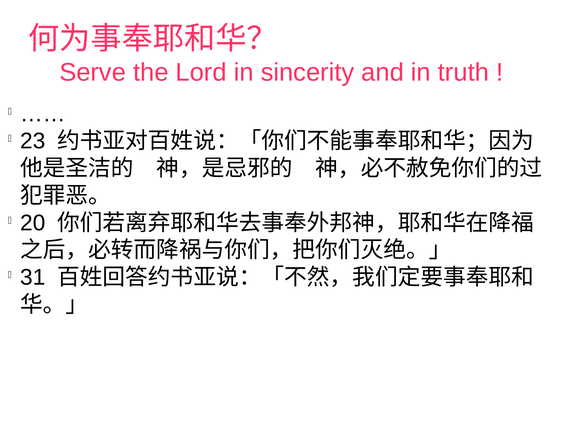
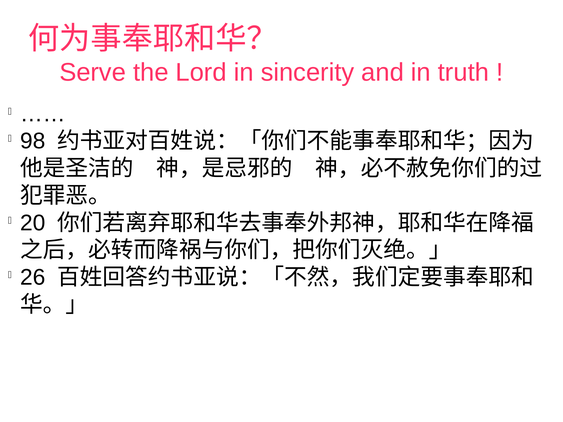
23: 23 -> 98 (33, 141)
31: 31 -> 26 (33, 277)
